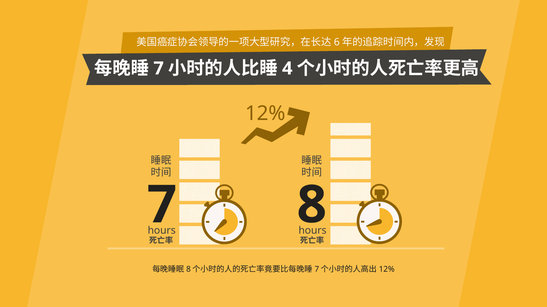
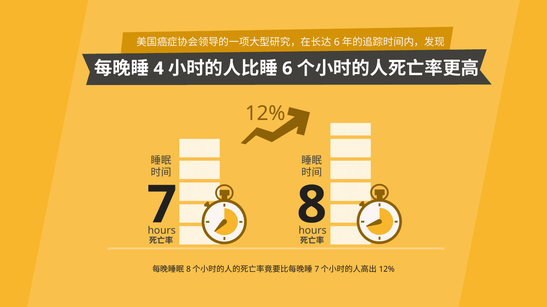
7: 7 -> 4 (159, 69)
4: 4 -> 6 (287, 69)
